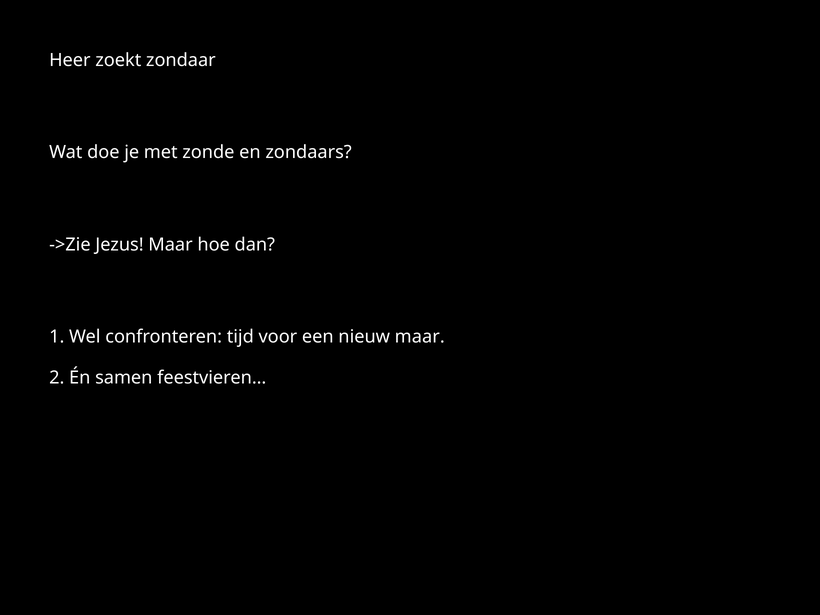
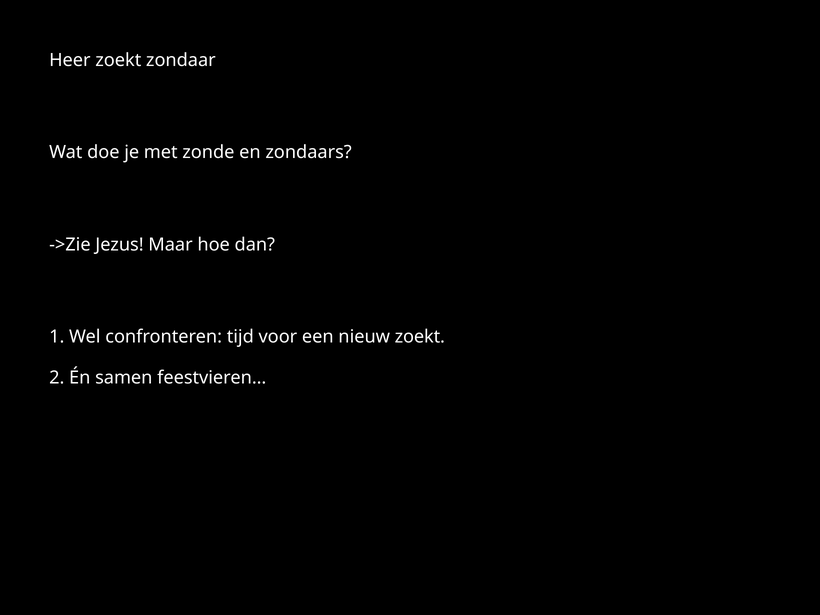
nieuw maar: maar -> zoekt (420, 337)
